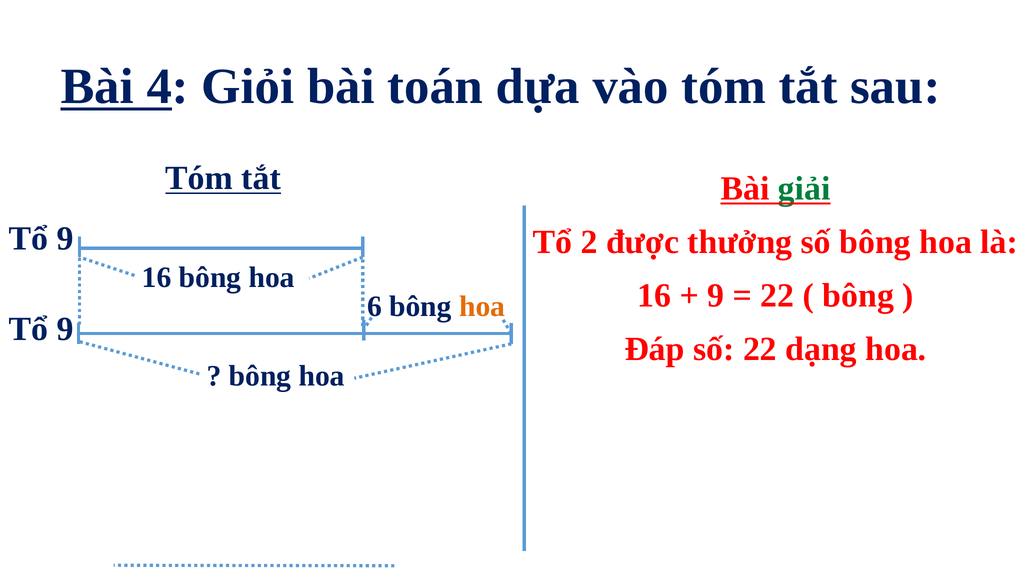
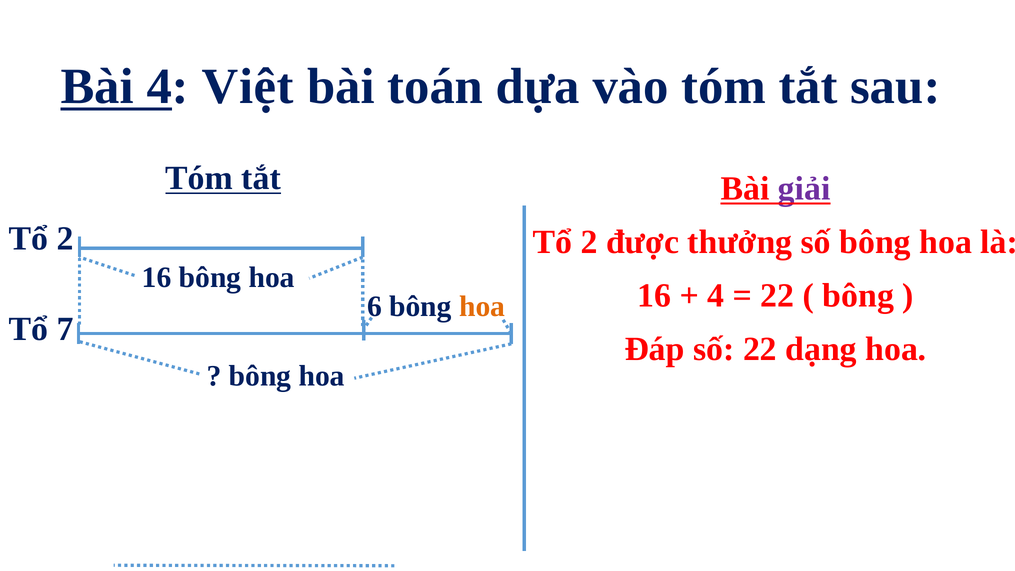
Giỏi: Giỏi -> Việt (248, 87)
giải colour: green -> purple (804, 189)
9: 9 -> 2 (65, 238)
9: 9 -> 4 (716, 295)
9: 9 -> 7 (65, 329)
